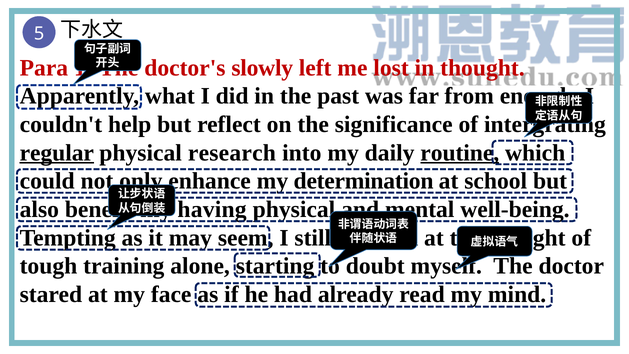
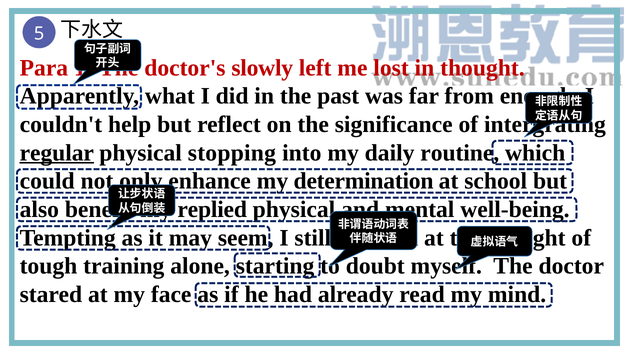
research: research -> stopping (232, 153)
routine underline: present -> none (460, 153)
having: having -> replied (212, 209)
